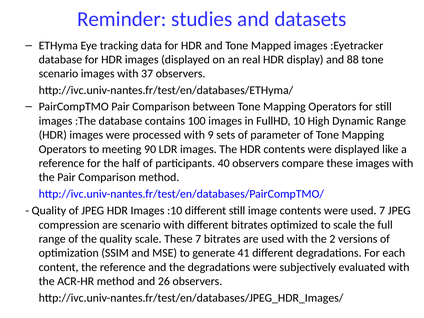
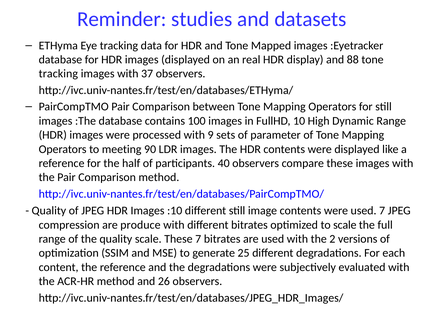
scenario: scenario -> tracking (58, 74)
are scenario: scenario -> produce (140, 225)
41: 41 -> 25 (244, 253)
